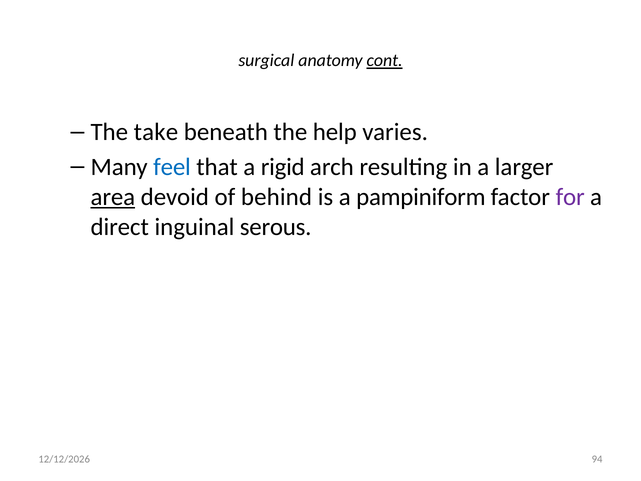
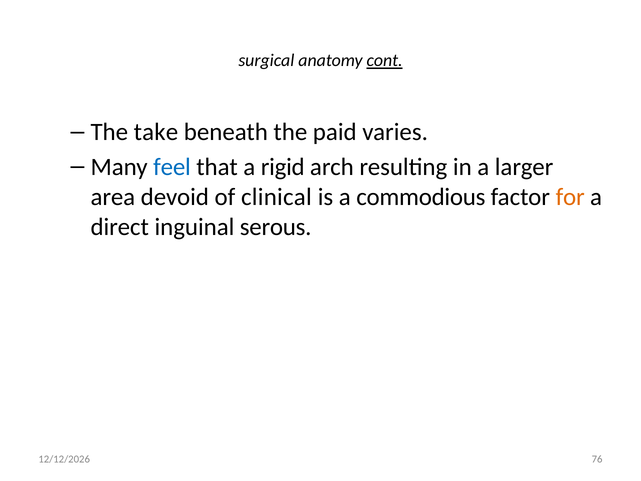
help: help -> paid (335, 132)
area underline: present -> none (113, 197)
behind: behind -> clinical (276, 197)
pampiniform: pampiniform -> commodious (421, 197)
for colour: purple -> orange (570, 197)
94: 94 -> 76 (597, 459)
